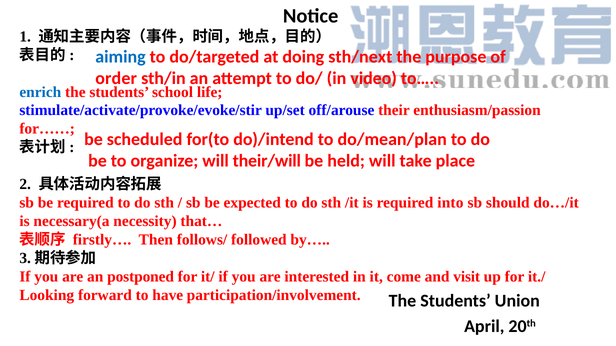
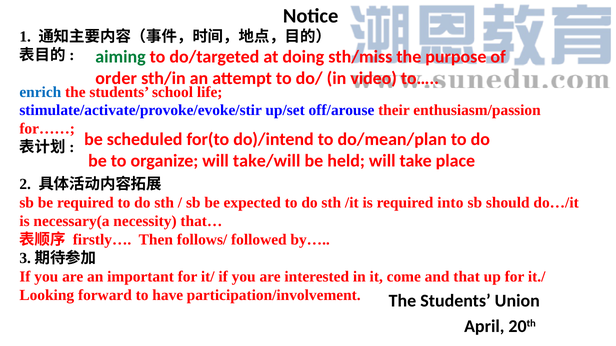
aiming colour: blue -> green (120, 57)
sth/next: sth/next -> sth/miss (360, 57)
their/will: their/will -> take/will (267, 161)
postponed: postponed -> important (141, 277)
visit: visit -> that (467, 277)
